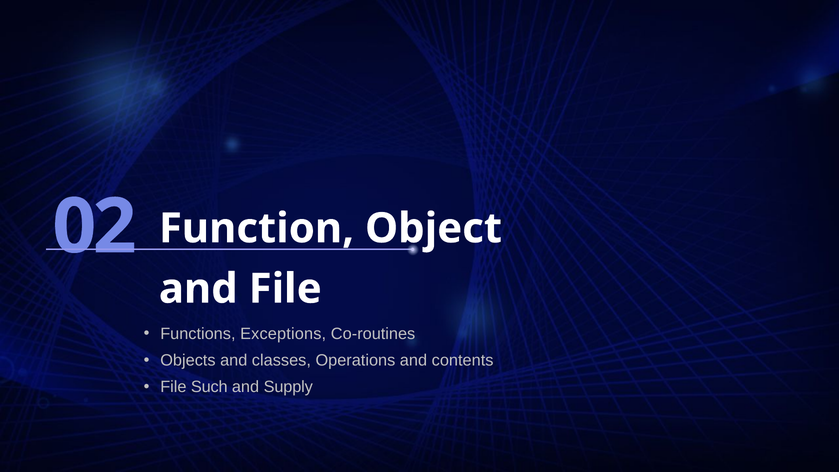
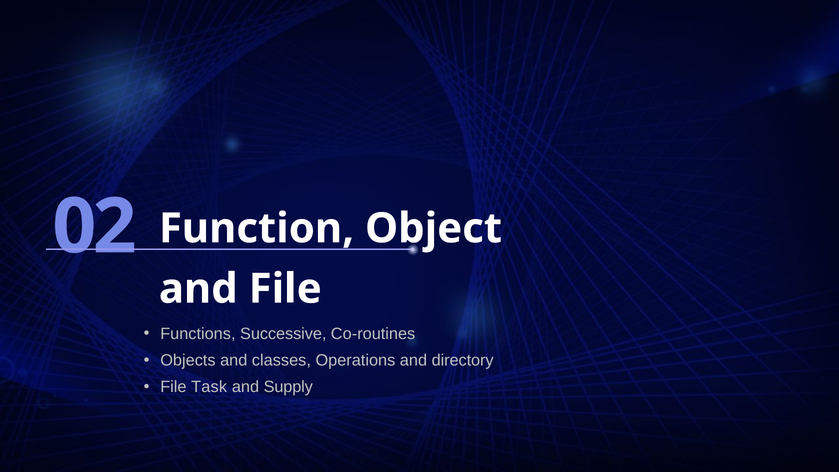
Exceptions: Exceptions -> Successive (283, 334)
contents: contents -> directory (463, 360)
Such: Such -> Task (209, 387)
